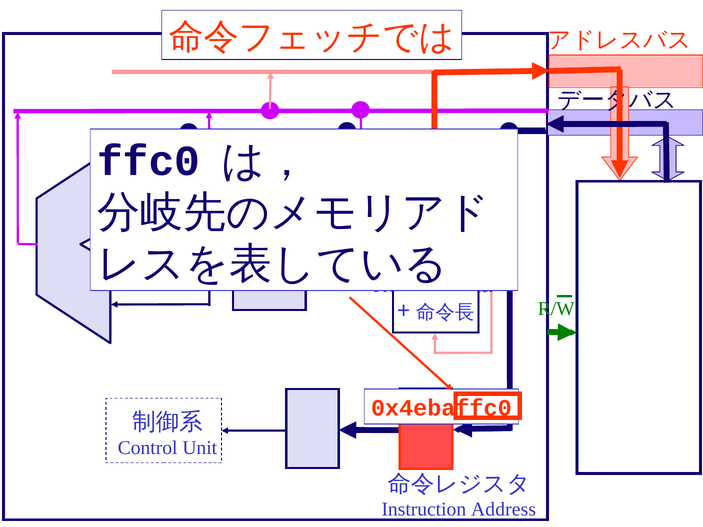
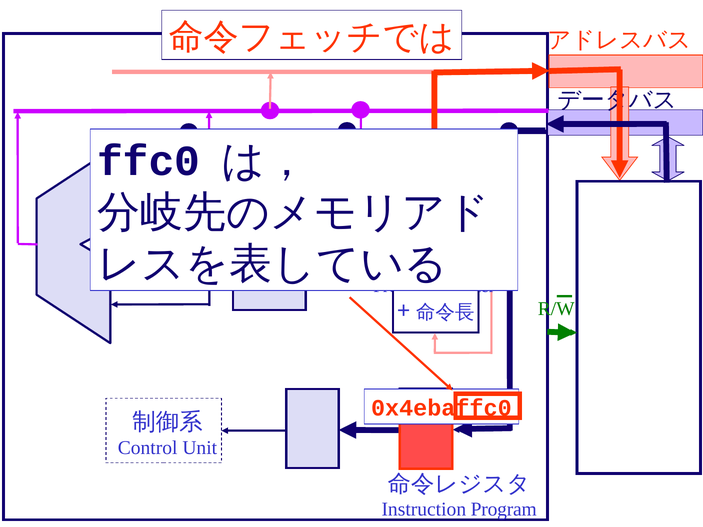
Instruction Address: Address -> Program (504, 510)
